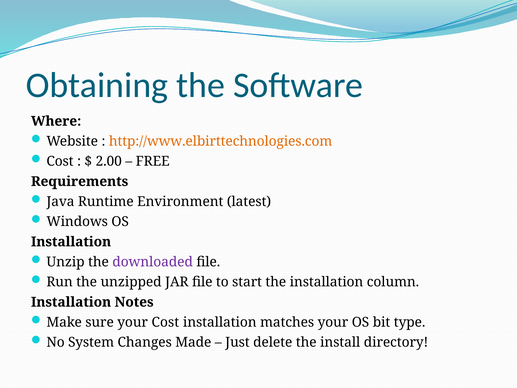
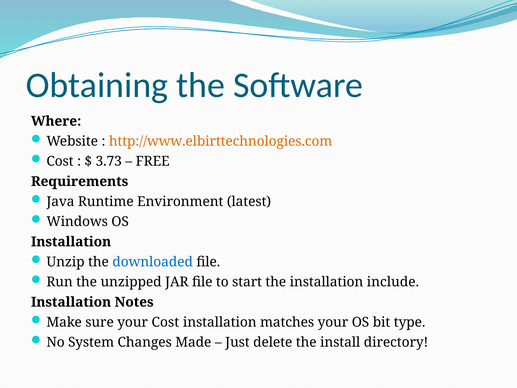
2.00: 2.00 -> 3.73 (109, 161)
downloaded colour: purple -> blue (153, 262)
column: column -> include (393, 282)
